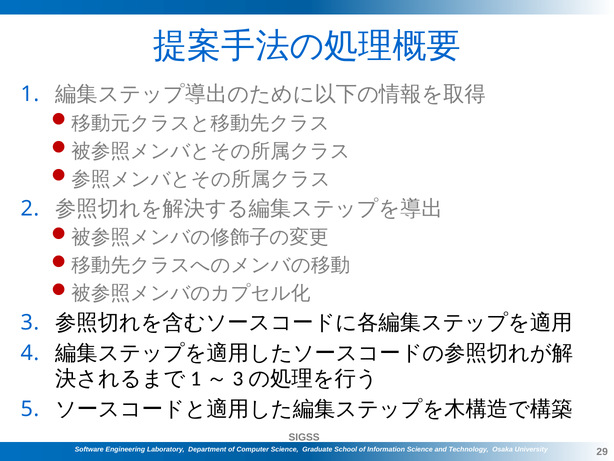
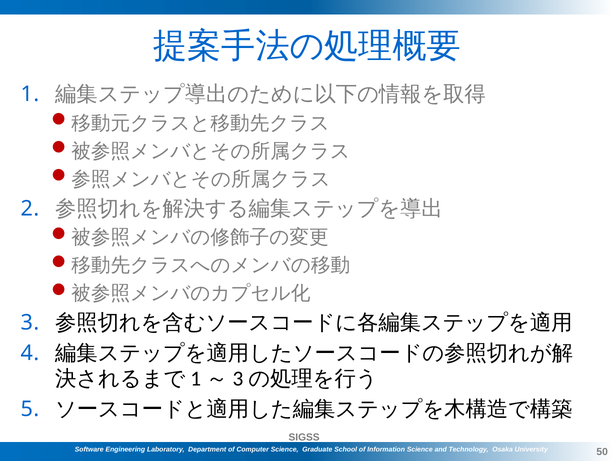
29: 29 -> 50 (602, 451)
